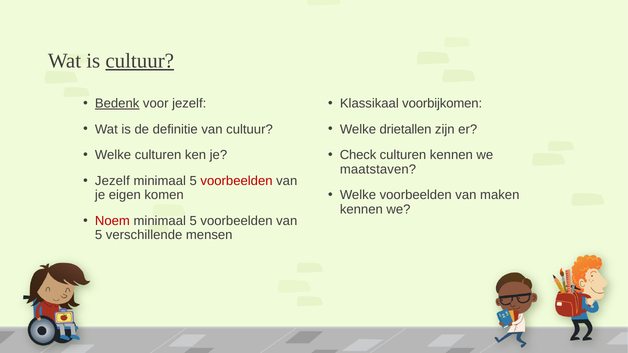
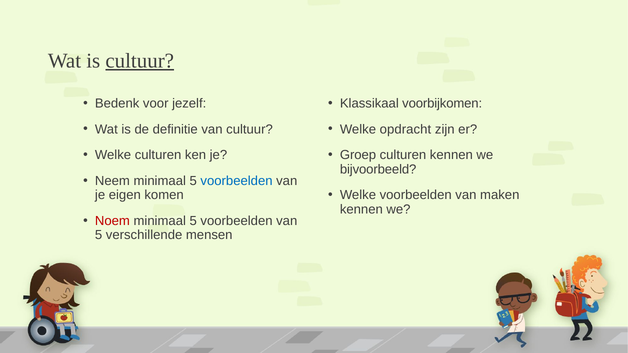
Bedenk underline: present -> none (117, 103)
drietallen: drietallen -> opdracht (405, 129)
Check: Check -> Groep (358, 155)
maatstaven: maatstaven -> bijvoorbeeld (378, 169)
Jezelf: Jezelf -> Neem (112, 181)
voorbeelden colour: red -> blue (237, 181)
